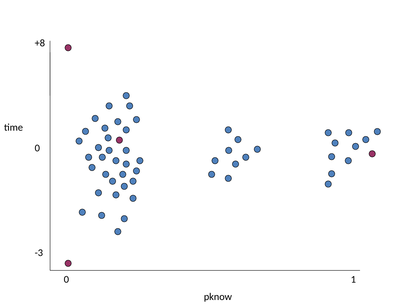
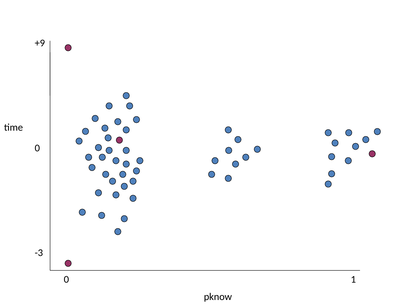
+8: +8 -> +9 (40, 43)
